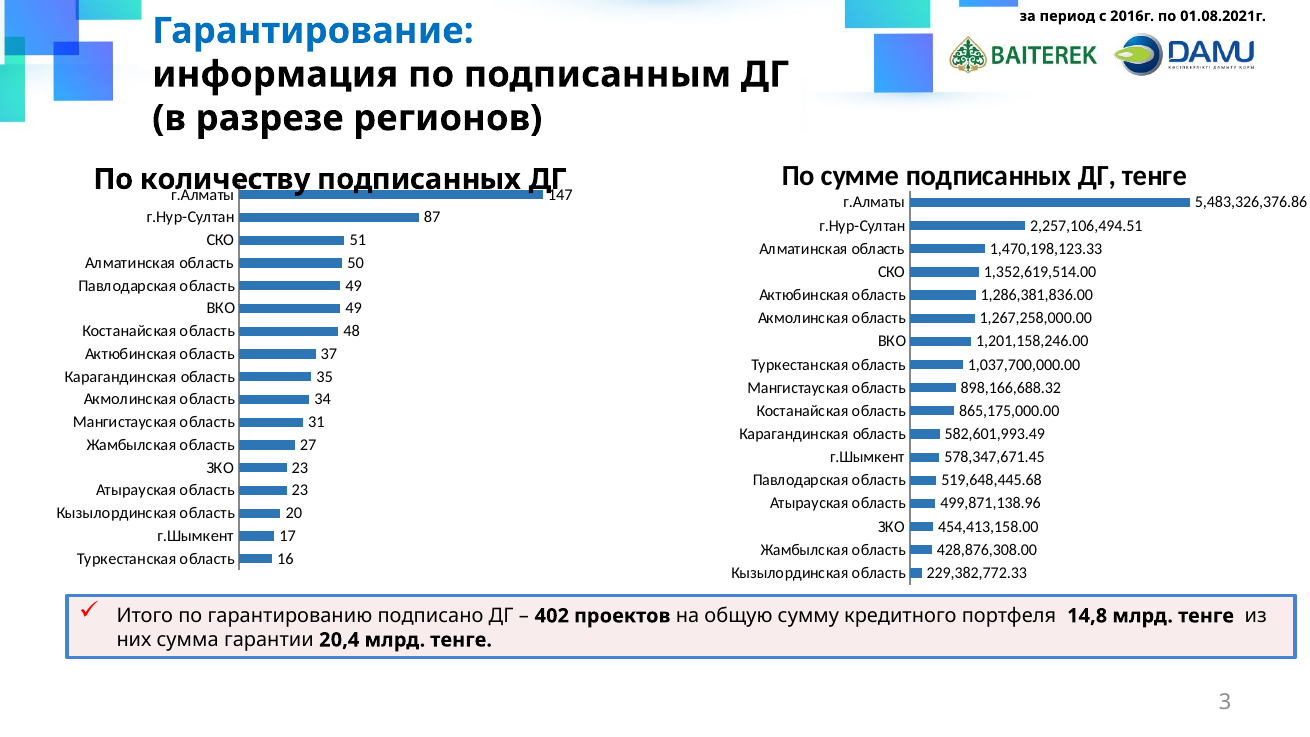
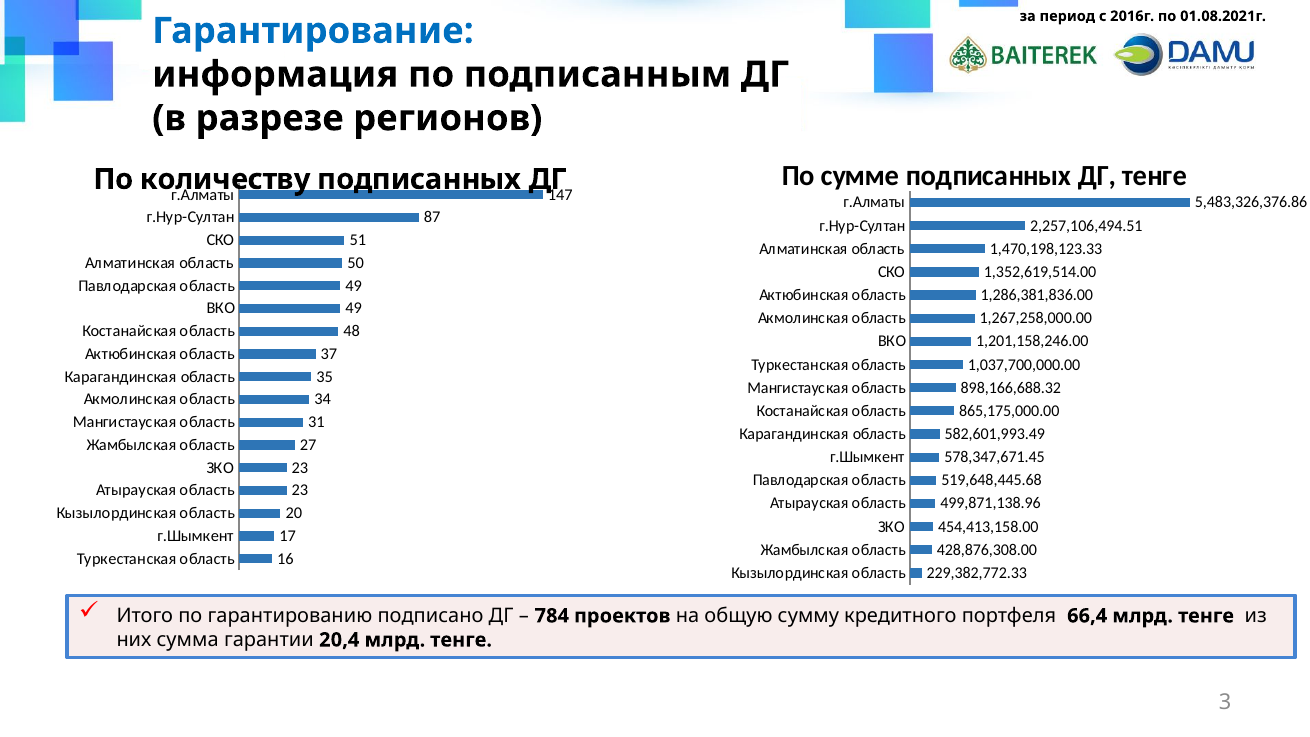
402: 402 -> 784 (552, 616)
14,8: 14,8 -> 66,4 (1087, 616)
